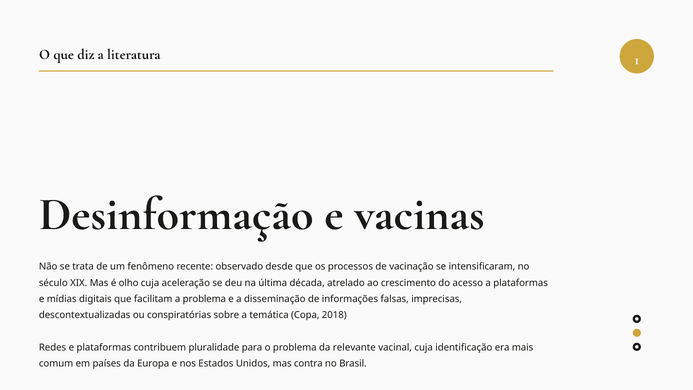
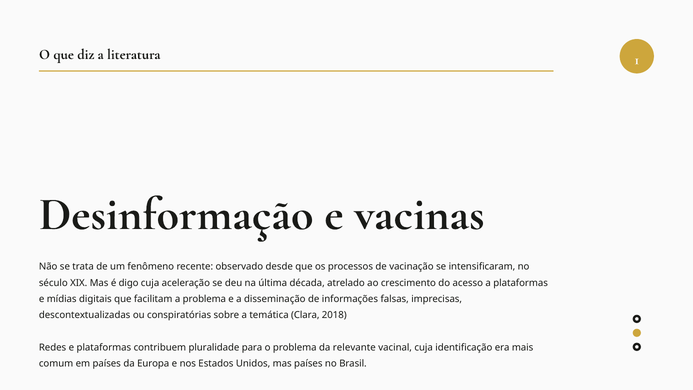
olho: olho -> digo (129, 283)
Copa: Copa -> Clara (305, 315)
mas contra: contra -> países (308, 364)
